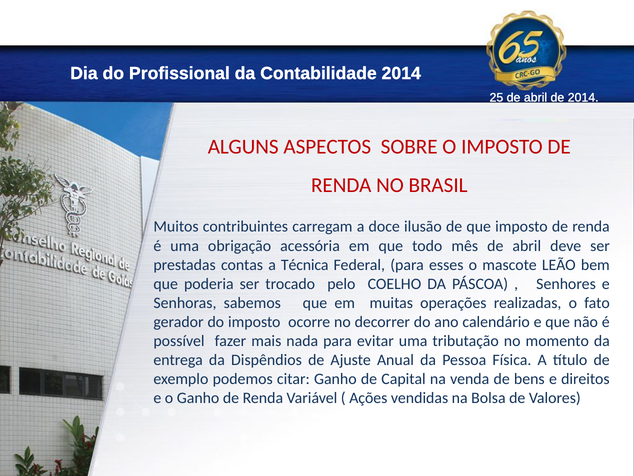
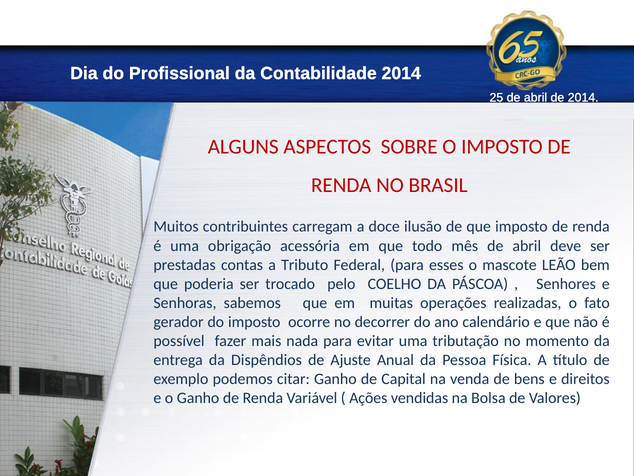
Técnica: Técnica -> Tributo (305, 265)
